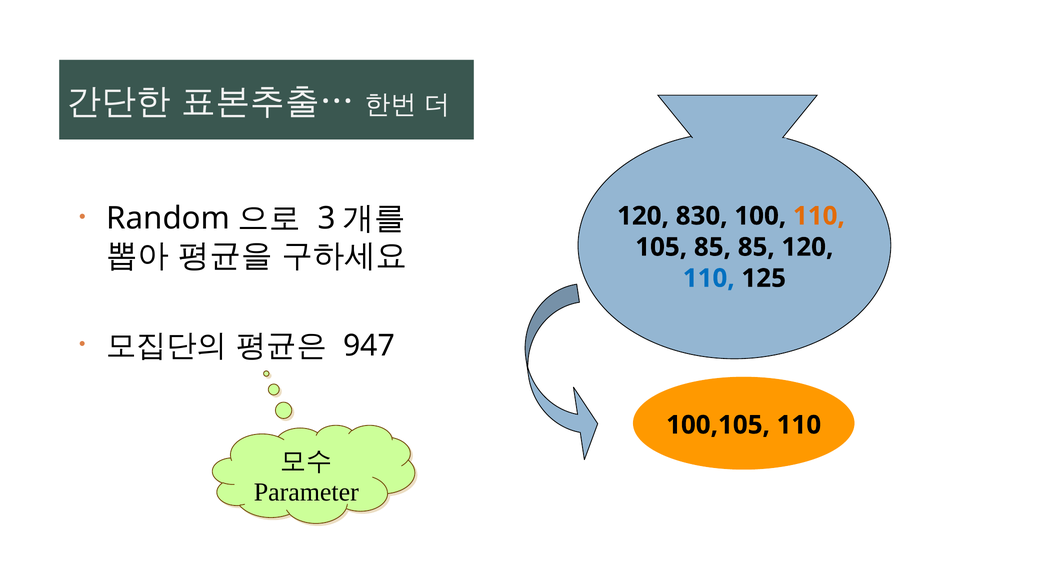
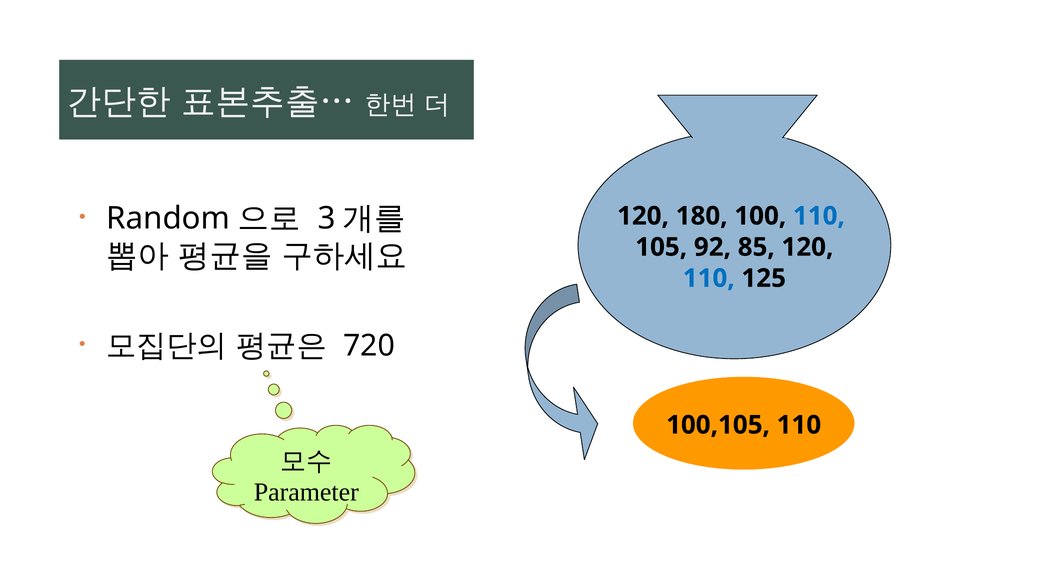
830: 830 -> 180 (702, 216)
110 colour: orange -> blue (819, 216)
105 85: 85 -> 92 (712, 247)
947: 947 -> 720 (369, 346)
